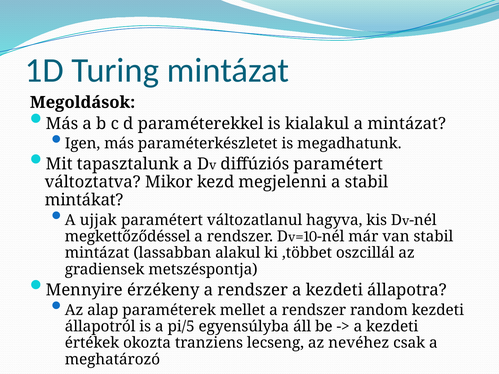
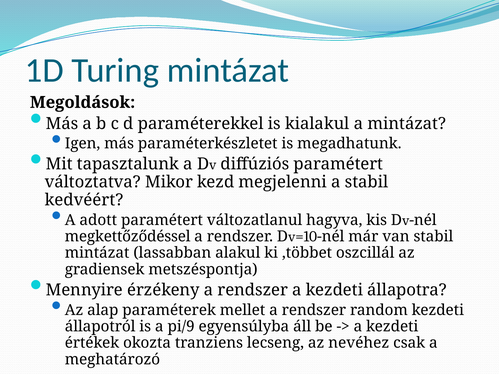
mintákat: mintákat -> kedvéért (84, 200)
ujjak: ujjak -> adott (98, 220)
pi/5: pi/5 -> pi/9 (181, 327)
